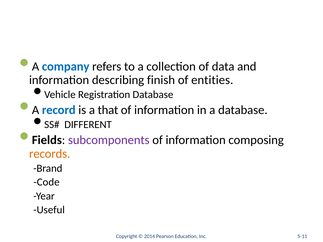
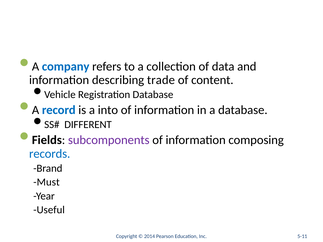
finish: finish -> trade (161, 80)
entities: entities -> content (212, 80)
that: that -> into (108, 110)
records colour: orange -> blue (50, 154)
Code: Code -> Must (46, 182)
